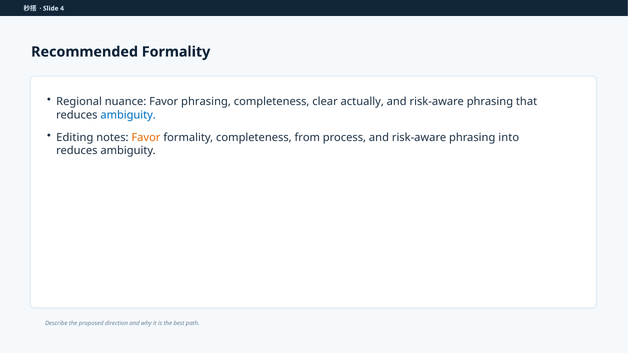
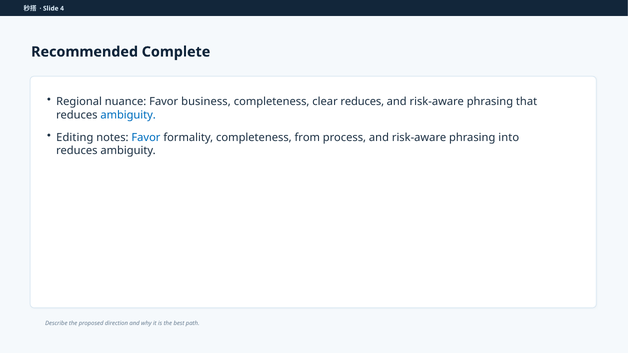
Recommended Formality: Formality -> Complete (176, 52)
Favor phrasing: phrasing -> business (206, 102)
clear actually: actually -> reduces (362, 102)
Favor colour: orange -> blue (146, 137)
